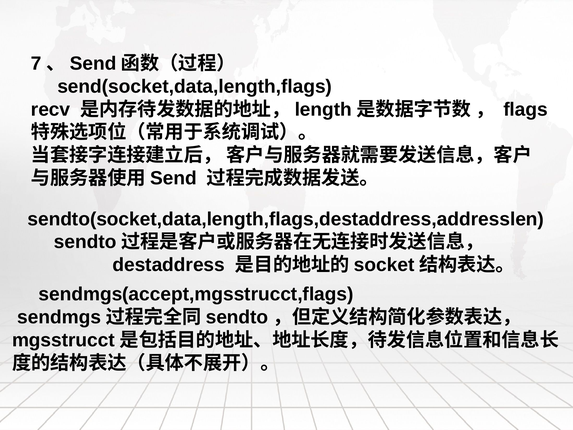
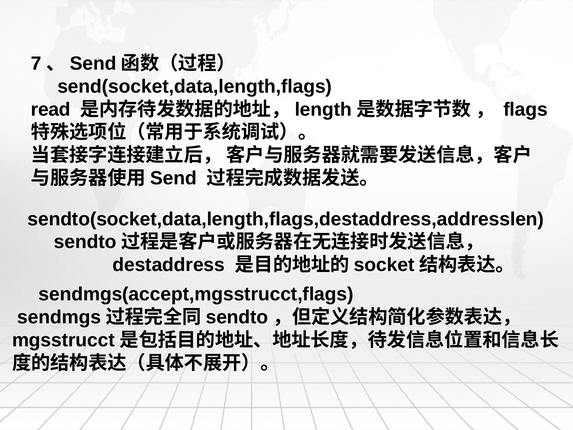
recv: recv -> read (51, 109)
